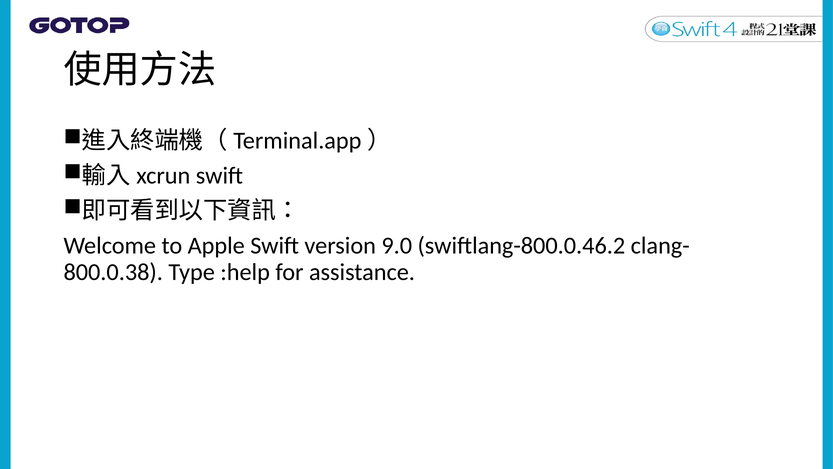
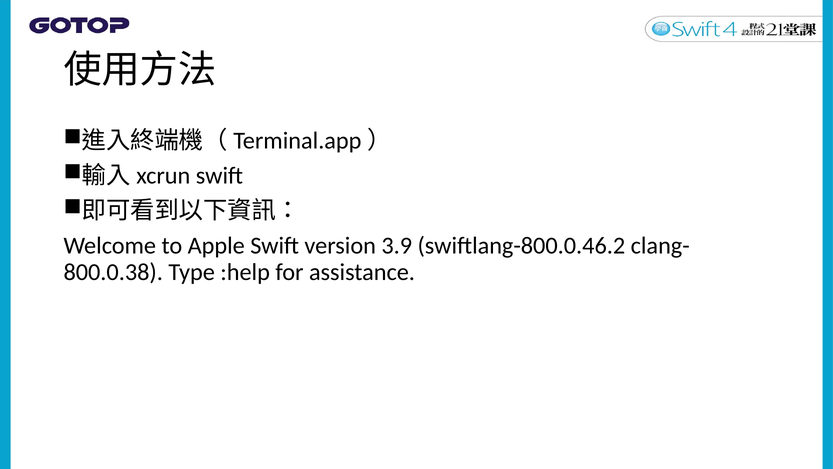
9.0: 9.0 -> 3.9 (397, 246)
